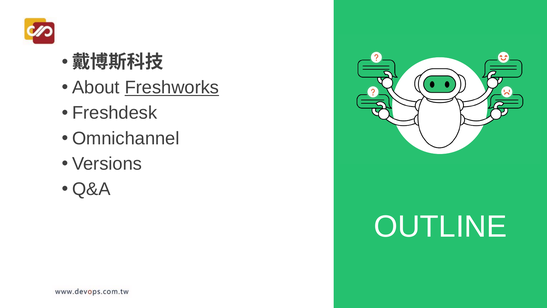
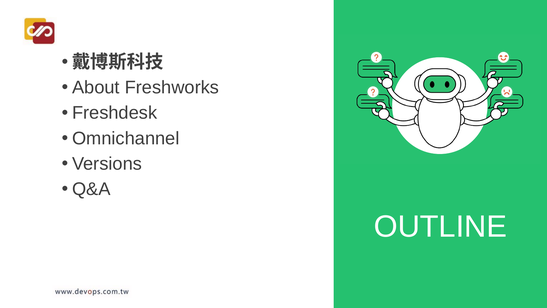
Freshworks underline: present -> none (172, 87)
